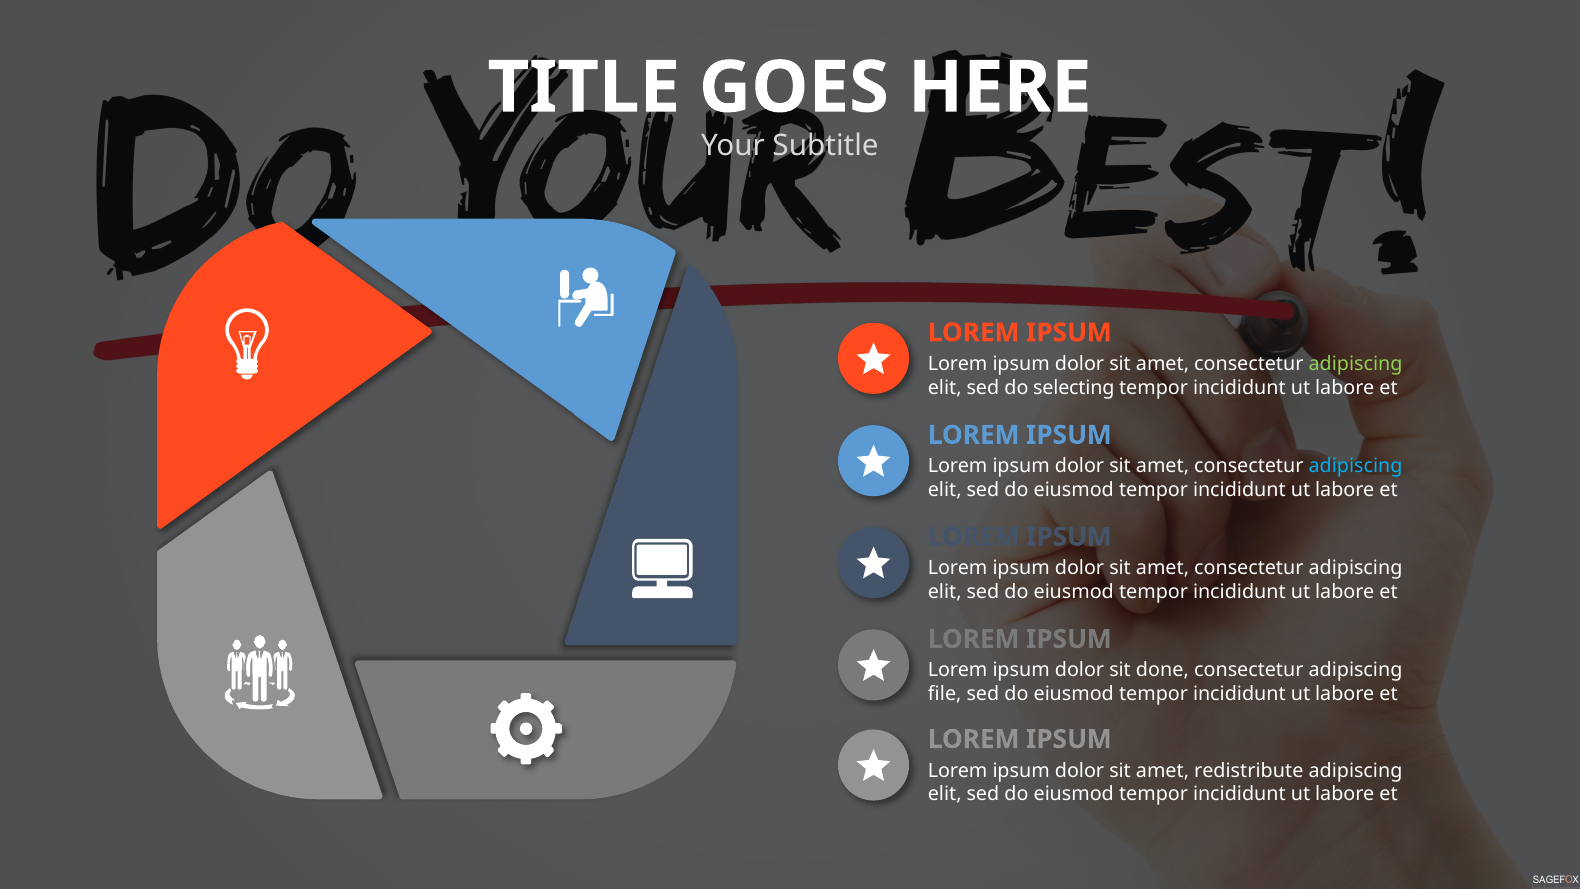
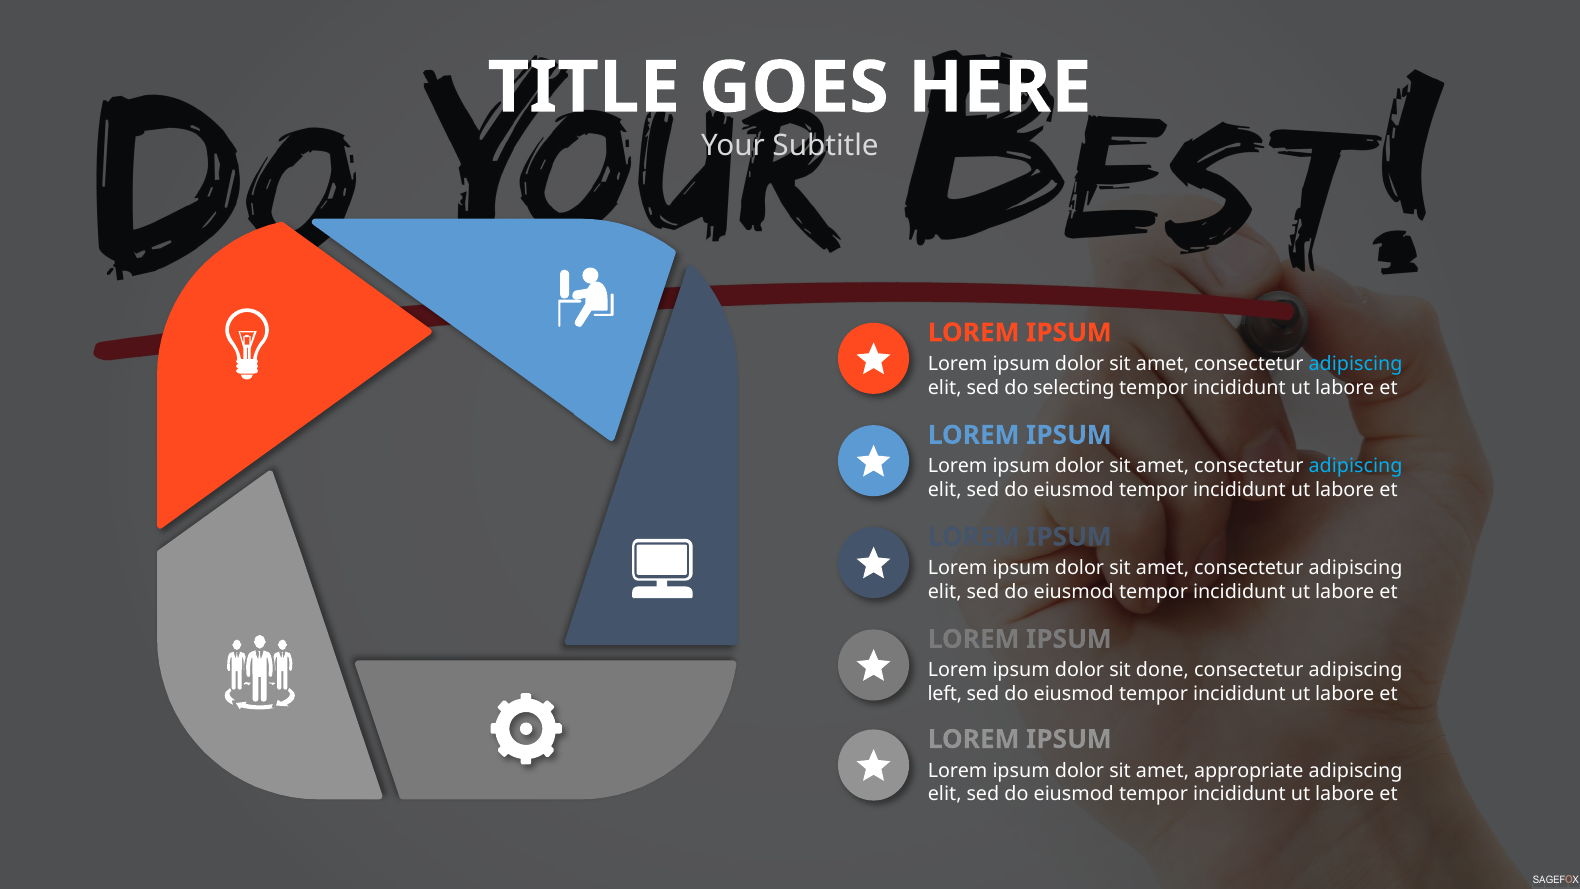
adipiscing colour: light green -> light blue (1356, 364)
file: file -> left (945, 694)
redistribute: redistribute -> appropriate (1249, 770)
